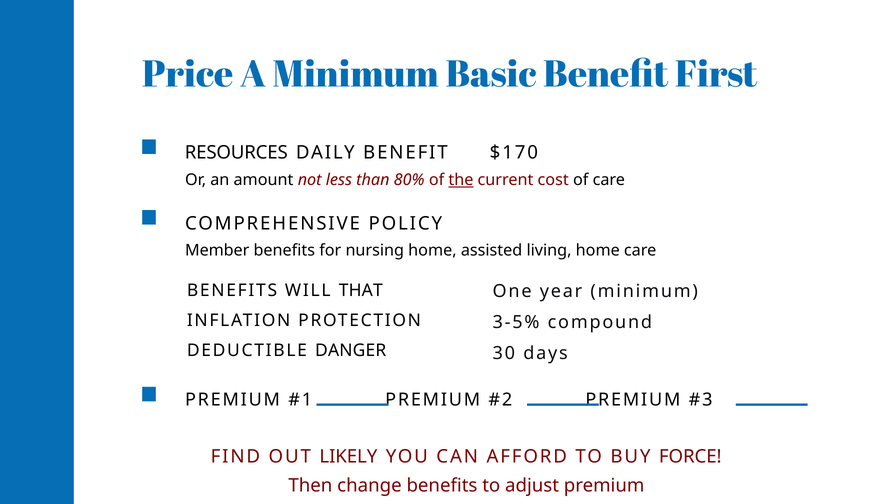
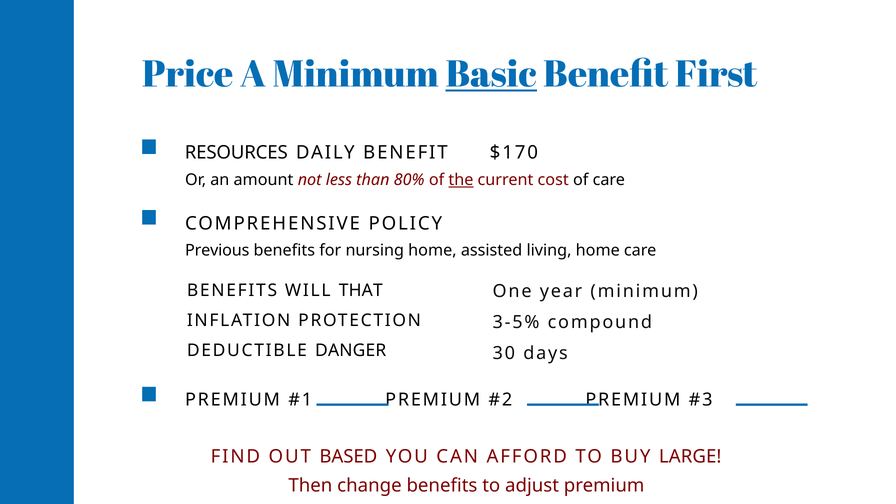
Basic underline: none -> present (491, 74)
Member: Member -> Previous (217, 251)
LIKELY: LIKELY -> BASED (348, 457)
FORCE: FORCE -> LARGE (690, 457)
